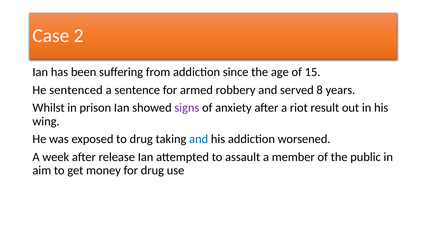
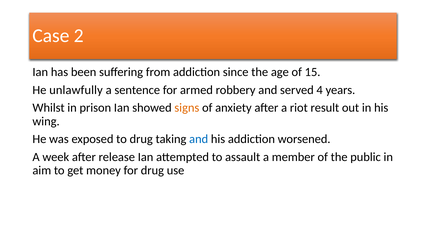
sentenced: sentenced -> unlawfully (76, 90)
8: 8 -> 4 (320, 90)
signs colour: purple -> orange (187, 108)
